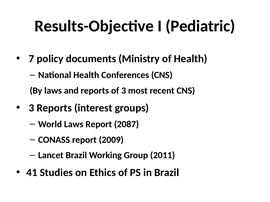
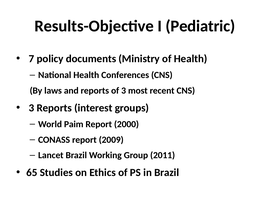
World Laws: Laws -> Paim (74, 124)
2087: 2087 -> 2000 (126, 124)
41: 41 -> 65 (32, 173)
